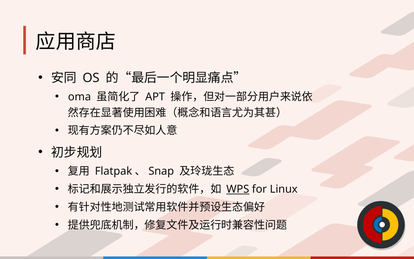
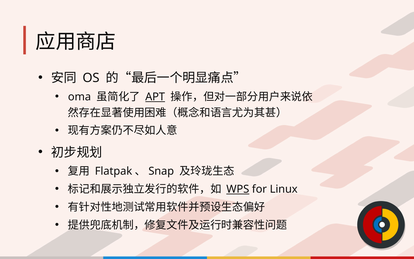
APT underline: none -> present (155, 97)
